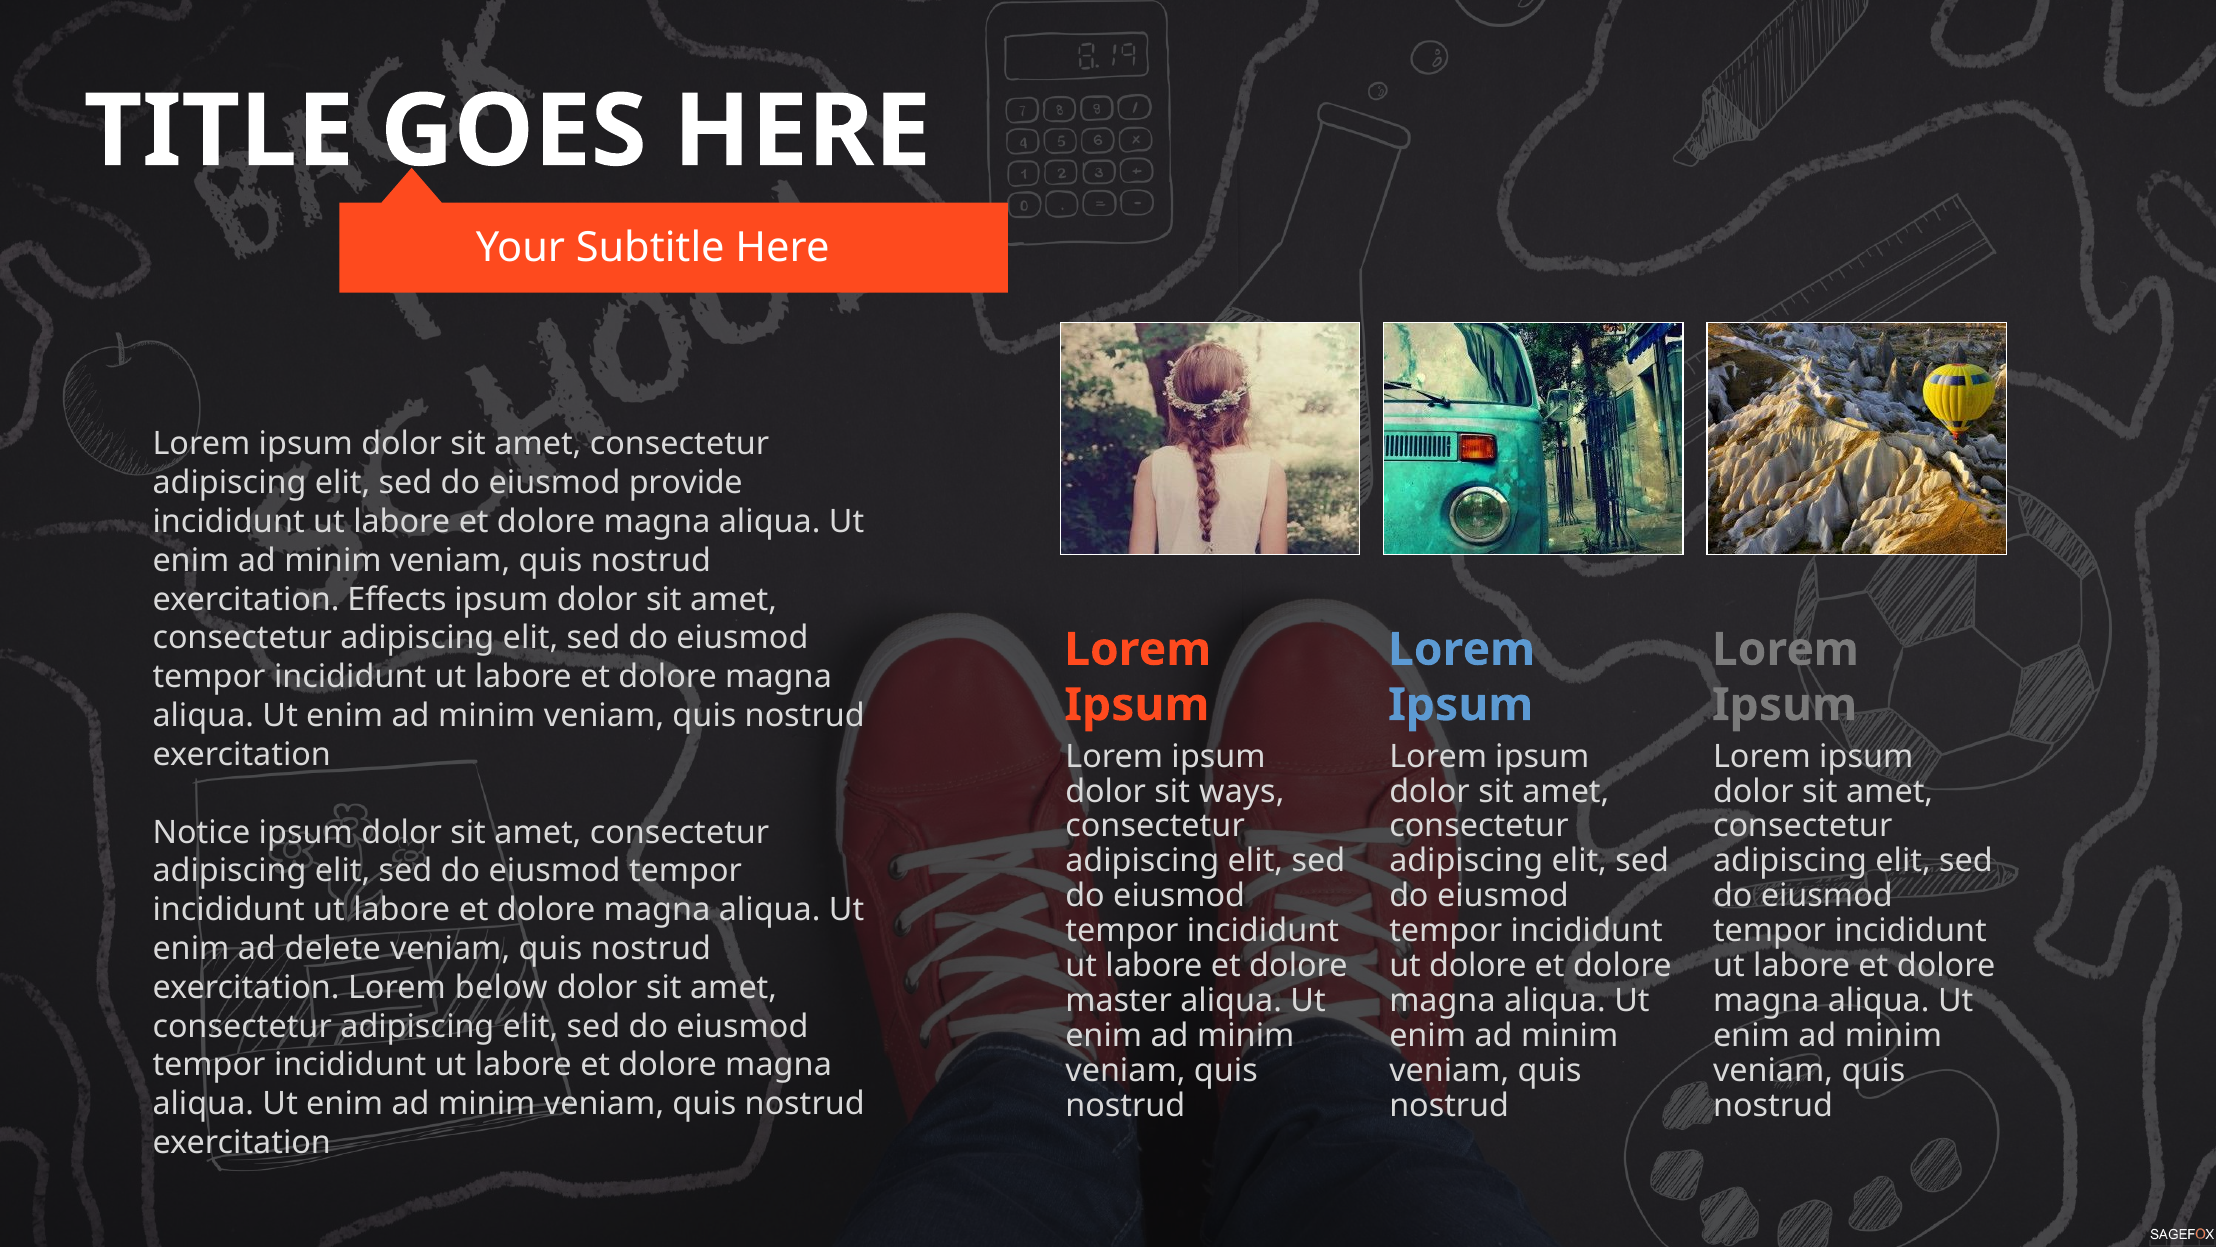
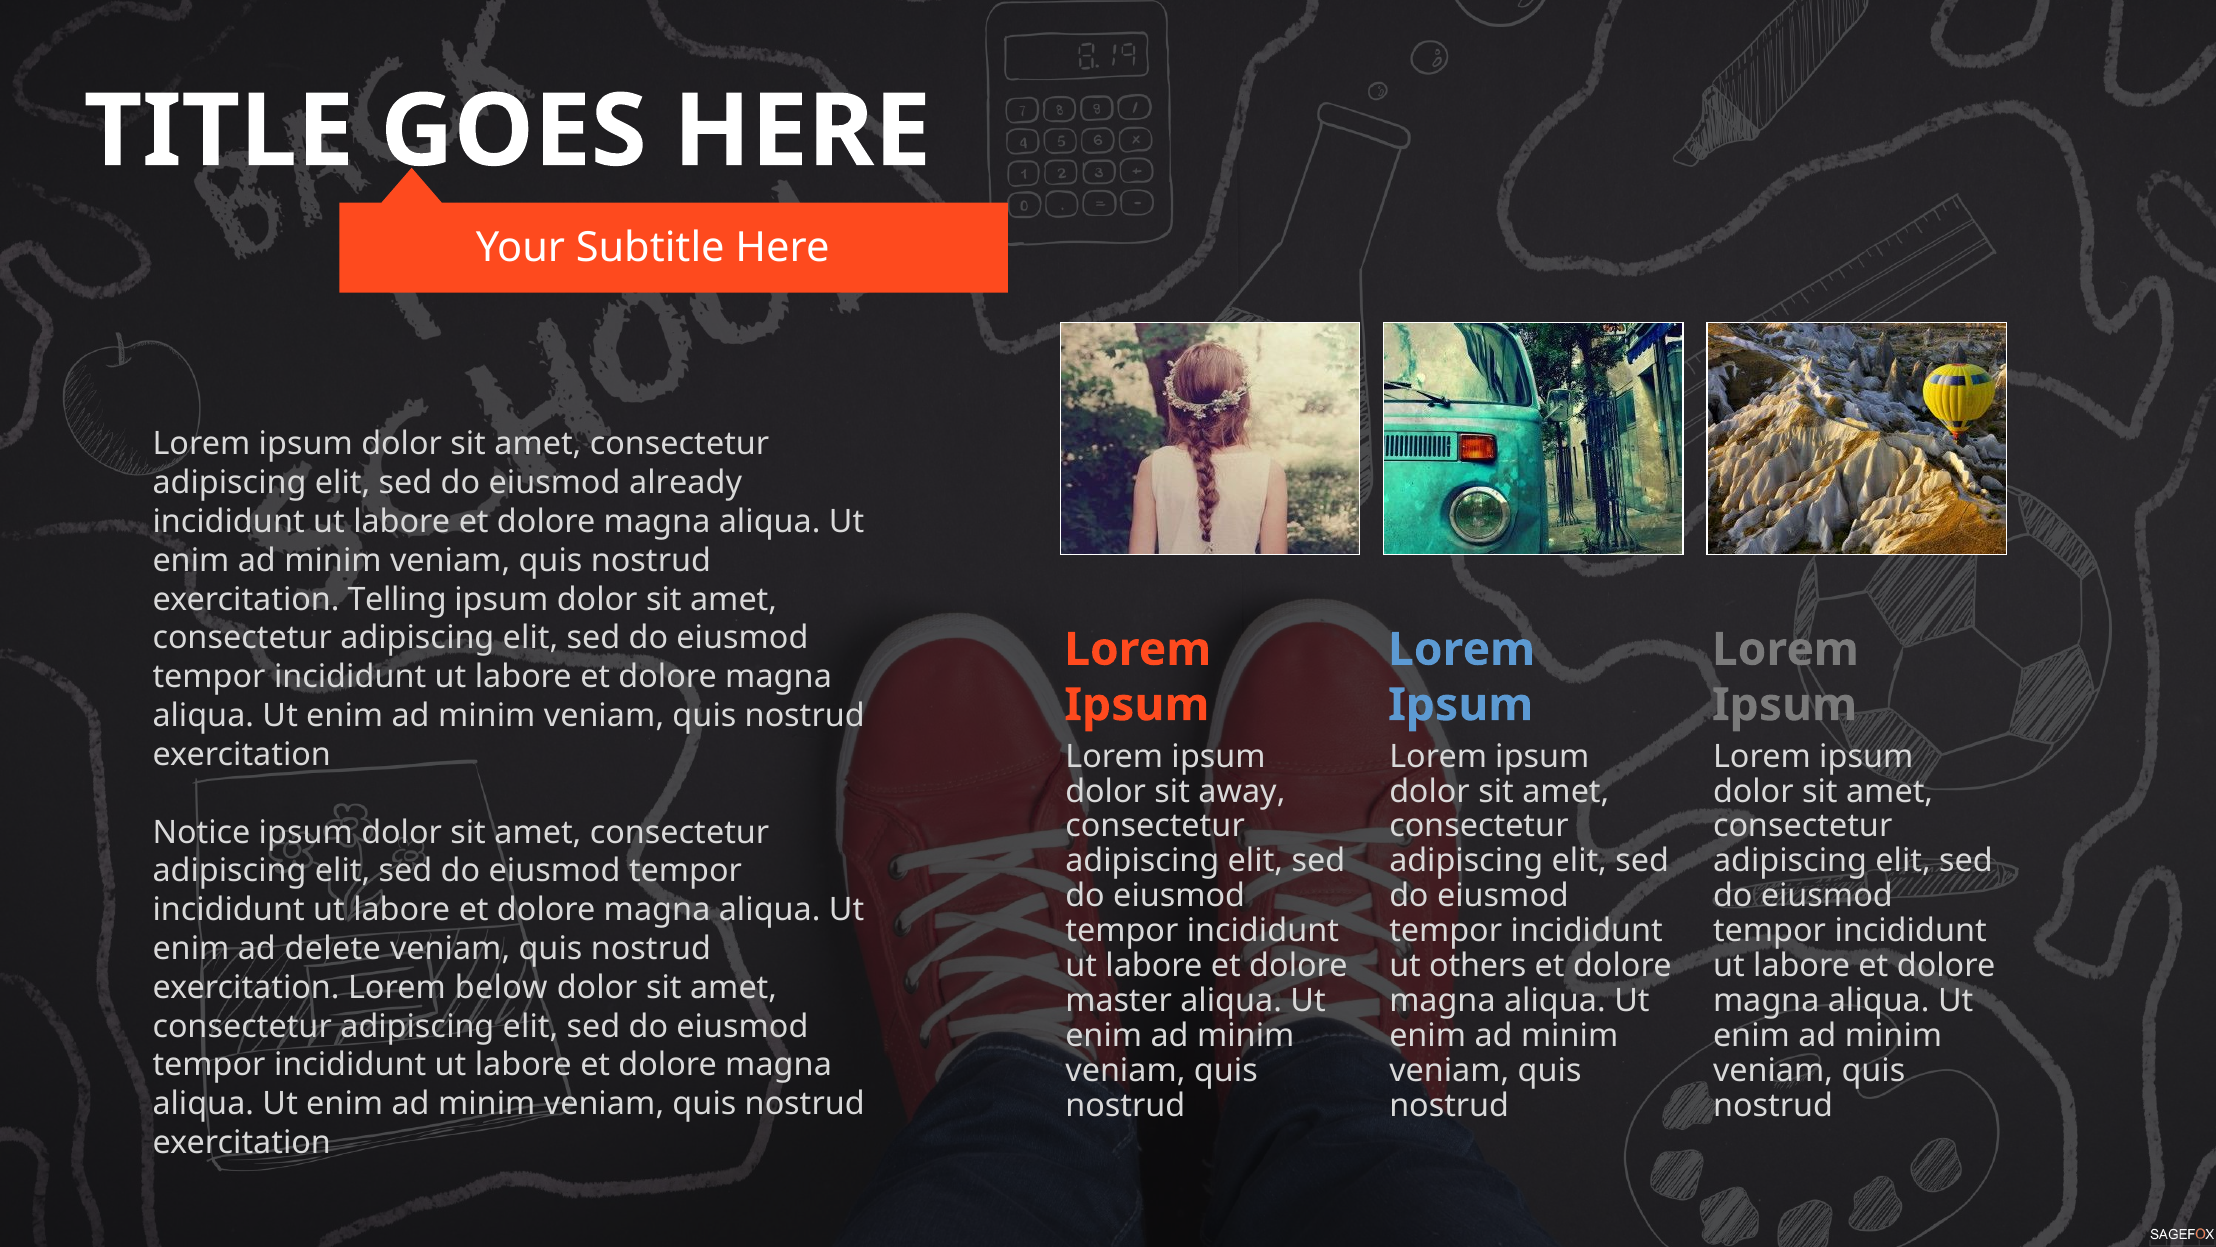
provide: provide -> already (686, 483)
Effects: Effects -> Telling (397, 599)
ways: ways -> away (1242, 791)
ut dolore: dolore -> others (1478, 966)
